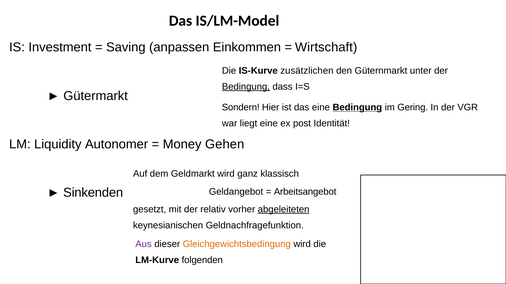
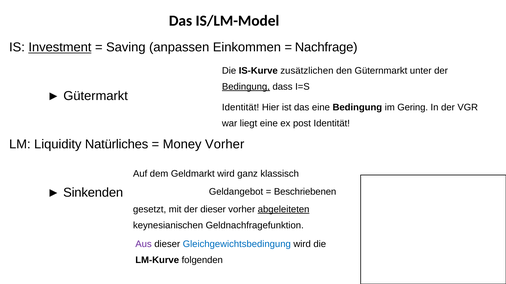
Investment underline: none -> present (60, 47)
Wirtschaft: Wirtschaft -> Nachfrage (326, 47)
Sondern: Sondern -> Identität (241, 108)
Bedingung underline: present -> none (357, 108)
Autonomer: Autonomer -> Natürliches (117, 145)
Money Gehen: Gehen -> Vorher (225, 145)
Arbeitsangebot: Arbeitsangebot -> Beschriebenen (305, 192)
der relativ: relativ -> dieser (213, 210)
Gleichgewichtsbedingung colour: orange -> blue (237, 245)
